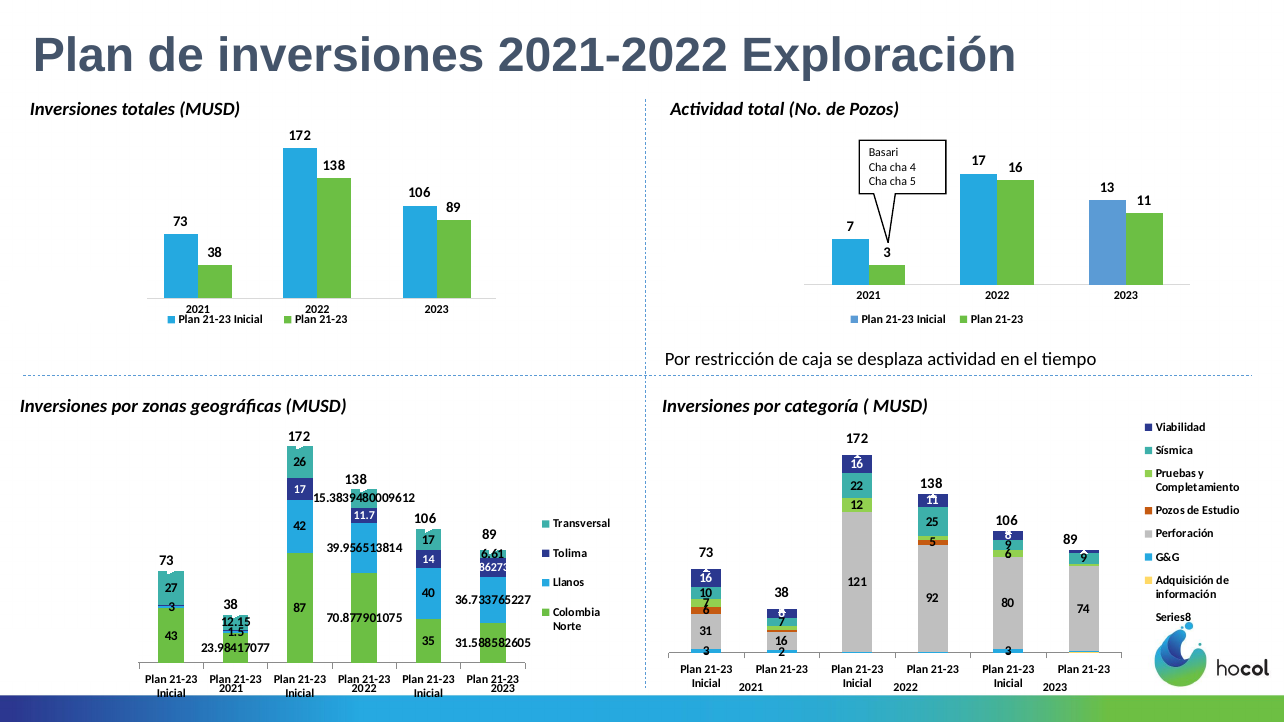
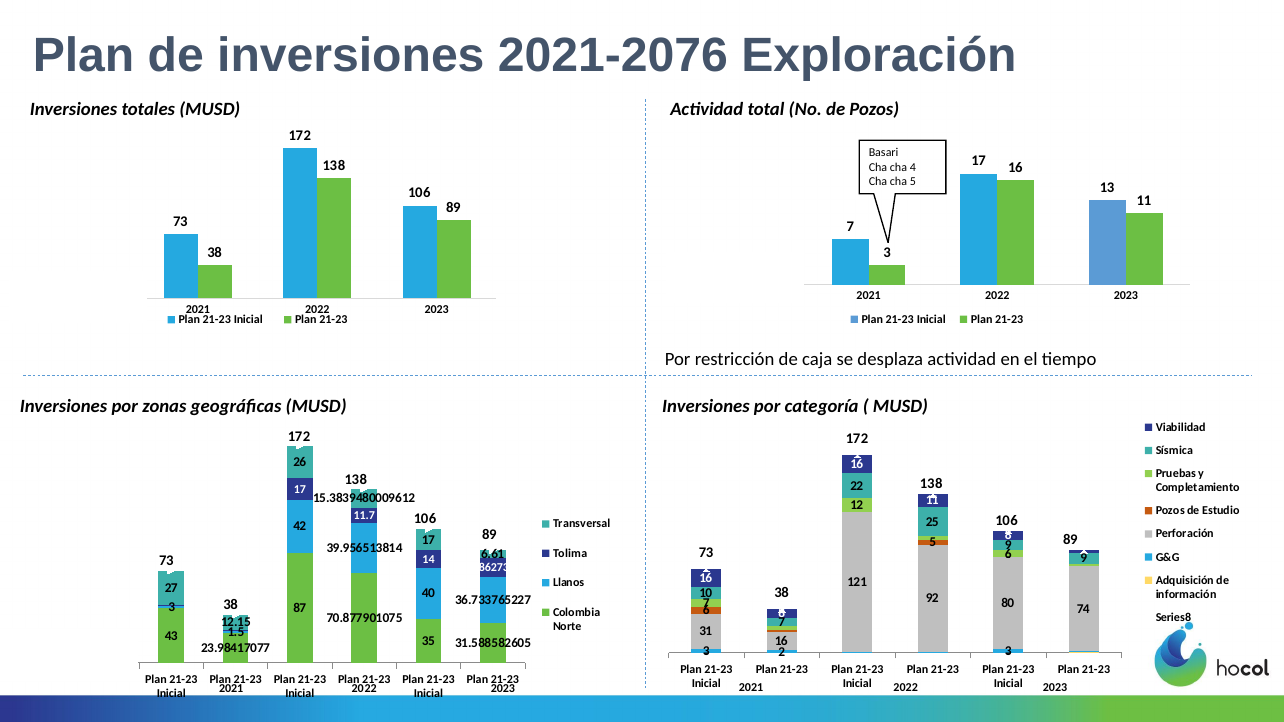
2021-2022: 2021-2022 -> 2021-2076 (613, 56)
